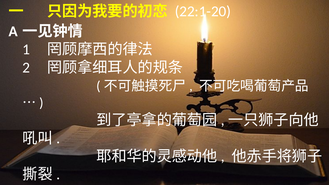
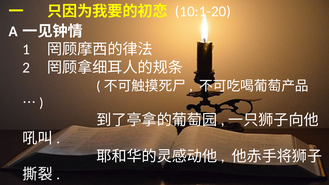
22:1-20: 22:1-20 -> 10:1-20 (203, 11)
